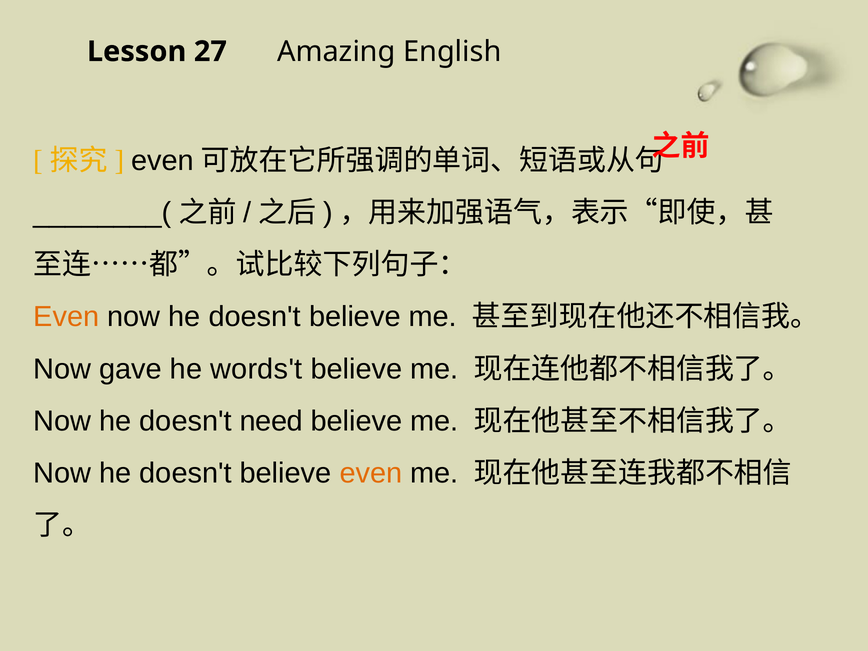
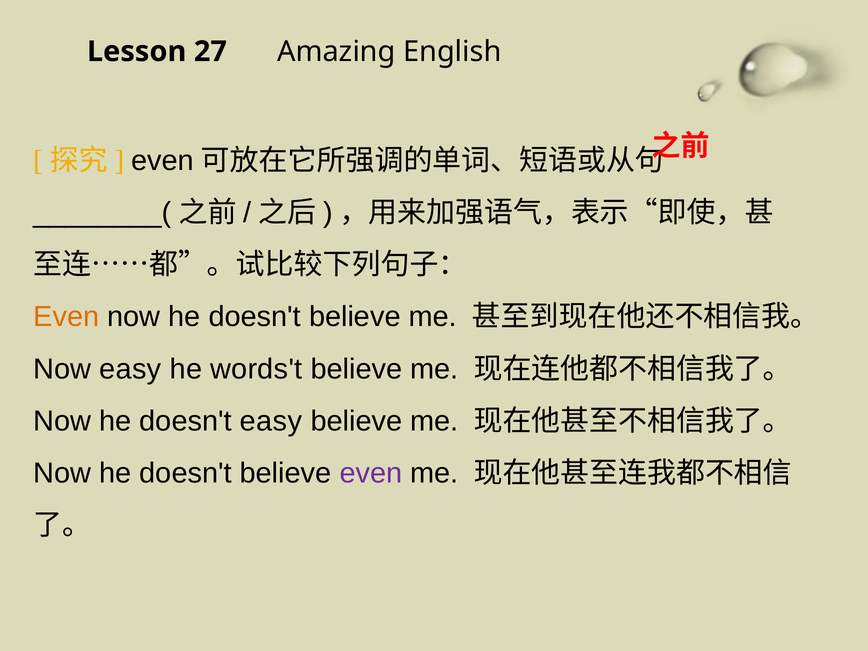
Now gave: gave -> easy (130, 369)
doesn't need: need -> easy (271, 421)
even colour: orange -> purple (371, 473)
